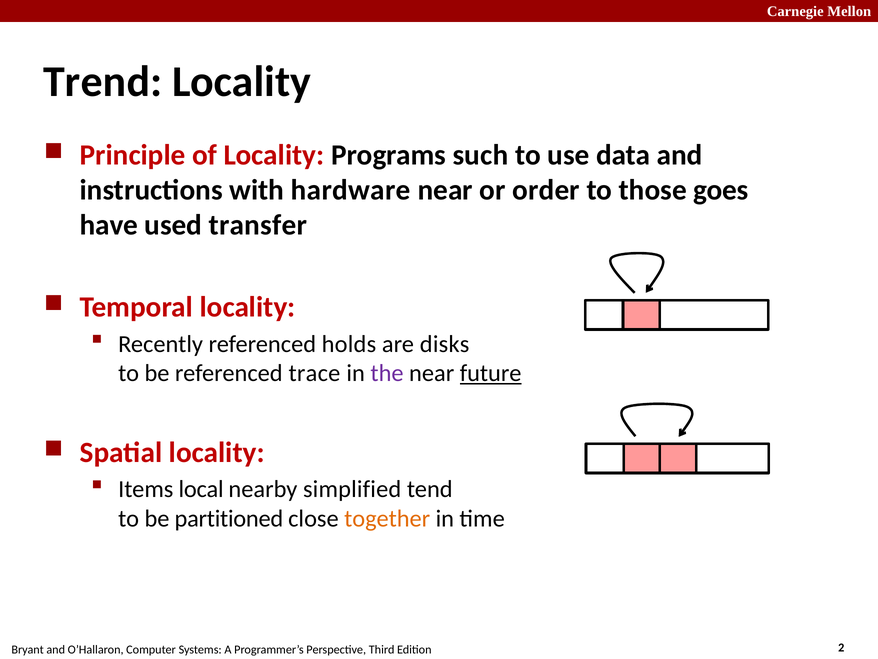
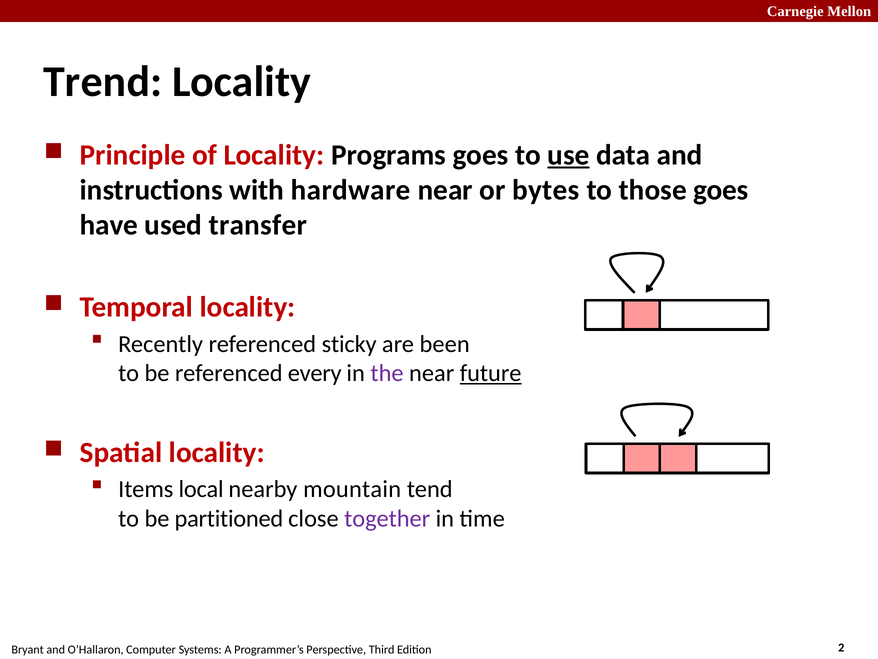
Programs such: such -> goes (481, 155)
use underline: none -> present (568, 155)
order: order -> bytes (546, 190)
holds: holds -> sticky (349, 344)
disks: disks -> been (445, 344)
trace: trace -> every (315, 373)
simplified: simplified -> mountain (352, 489)
together colour: orange -> purple (387, 518)
